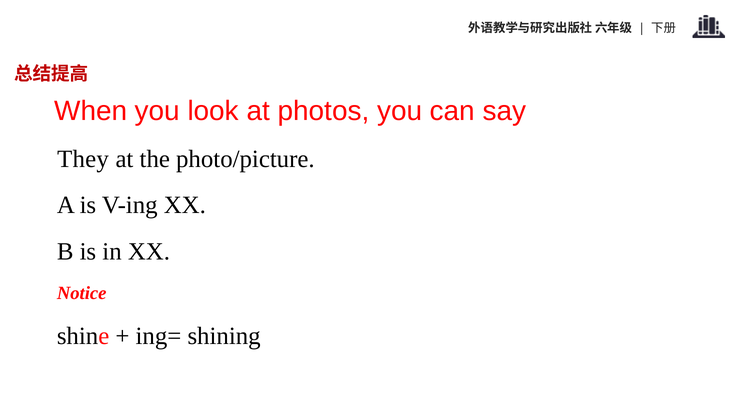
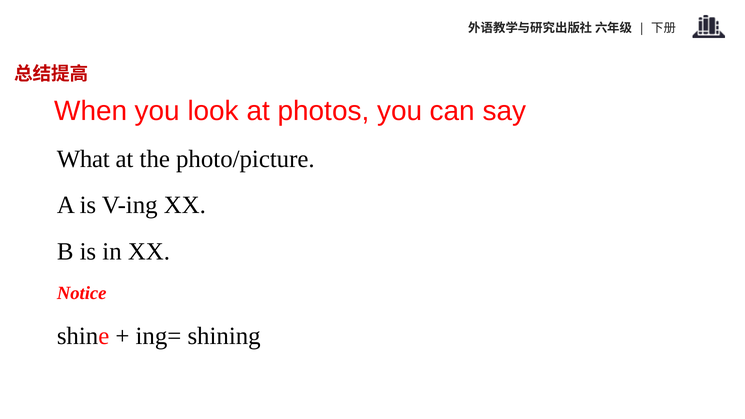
They: They -> What (83, 159)
